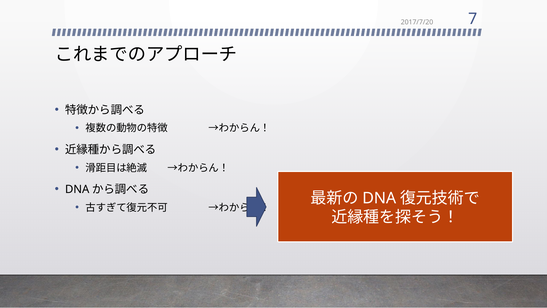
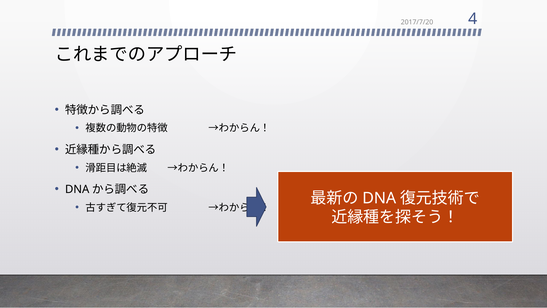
7: 7 -> 4 (473, 19)
